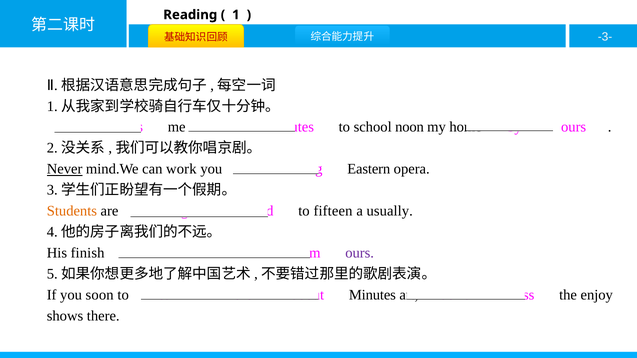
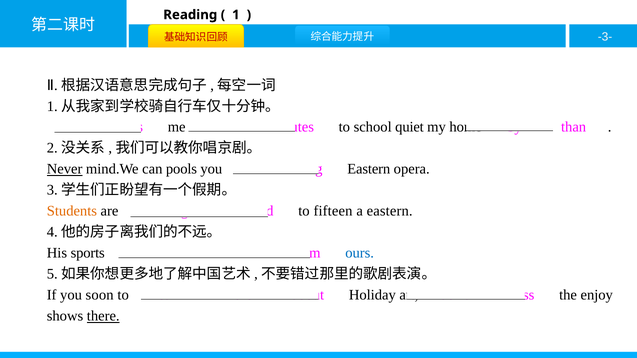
noon: noon -> quiet (410, 127)
ours: ours -> than (574, 127)
work: work -> pools (181, 169)
a usually: usually -> eastern (390, 211)
finish: finish -> sports (88, 253)
ours colour: purple -> blue (360, 253)
Minutes: Minutes -> Holiday (372, 295)
there underline: none -> present (103, 316)
